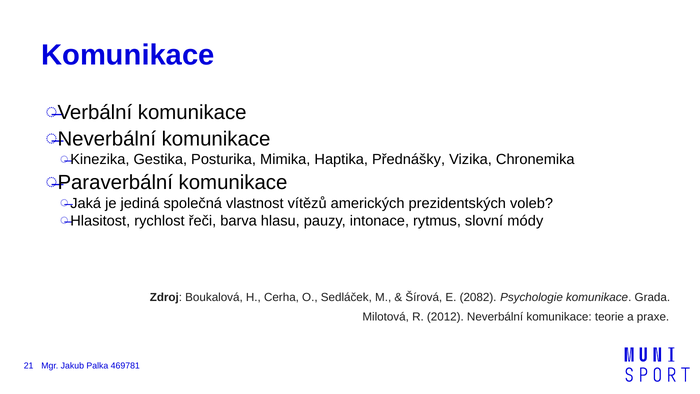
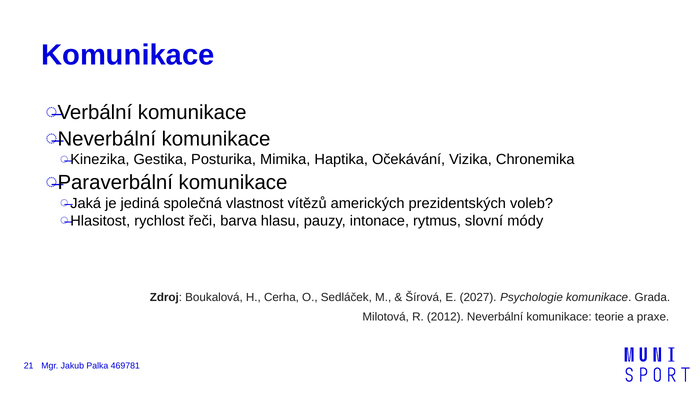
Přednášky: Přednášky -> Očekávání (409, 159)
2082: 2082 -> 2027 (478, 297)
